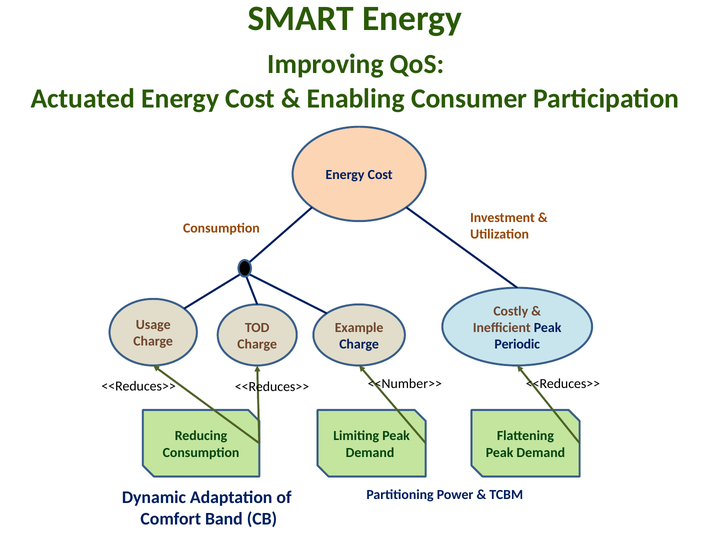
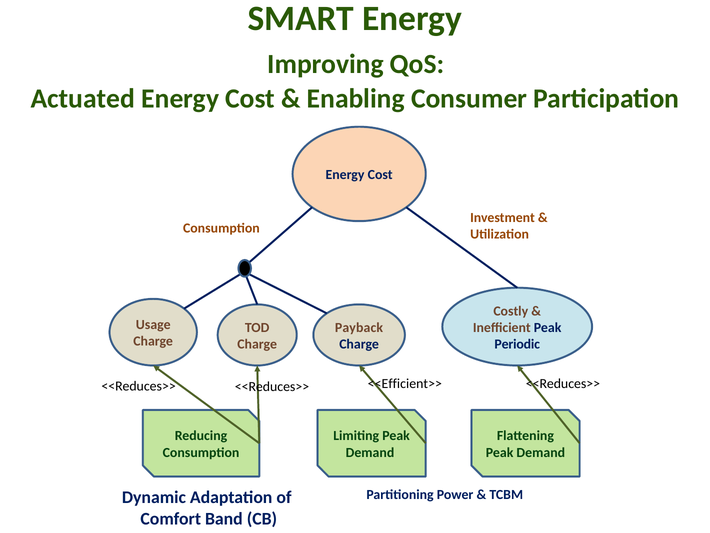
Example: Example -> Payback (359, 327)
<<Number>>: <<Number>> -> <<Efficient>> (405, 383)
